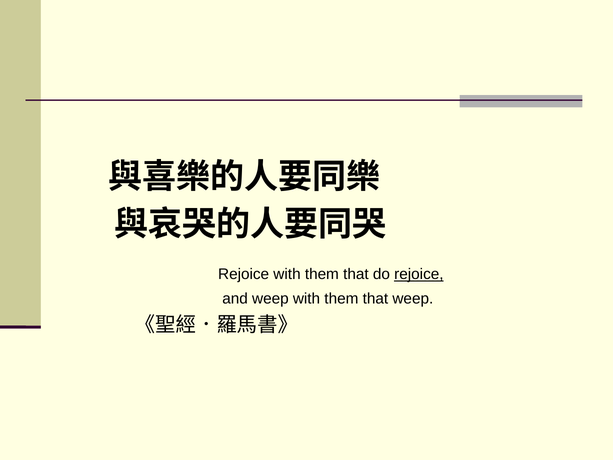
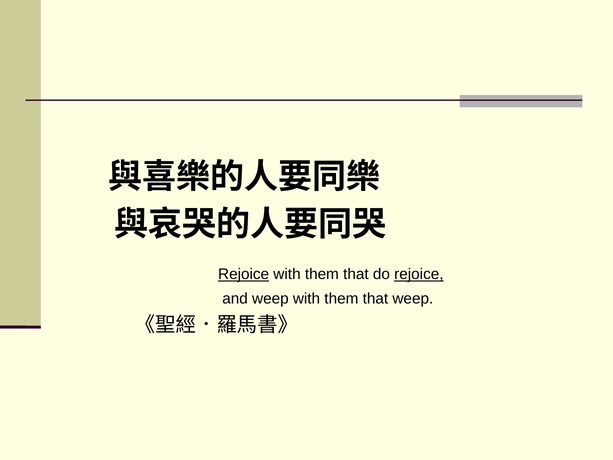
Rejoice underline: none -> present (244, 274)
